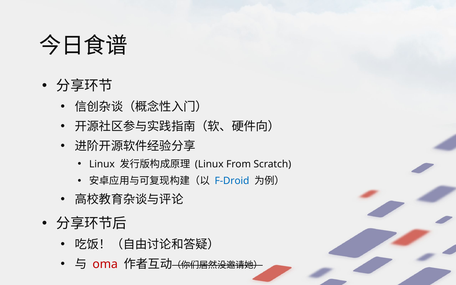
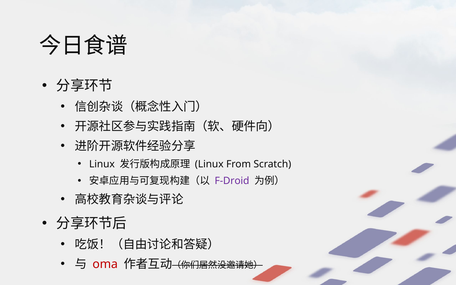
F-Droid colour: blue -> purple (232, 181)
